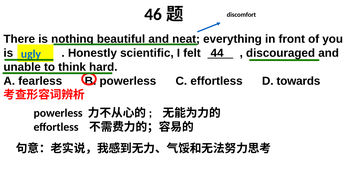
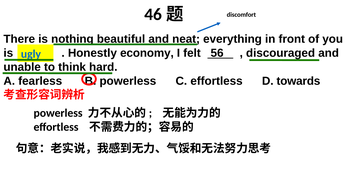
scientific: scientific -> economy (147, 53)
44: 44 -> 56 (217, 53)
